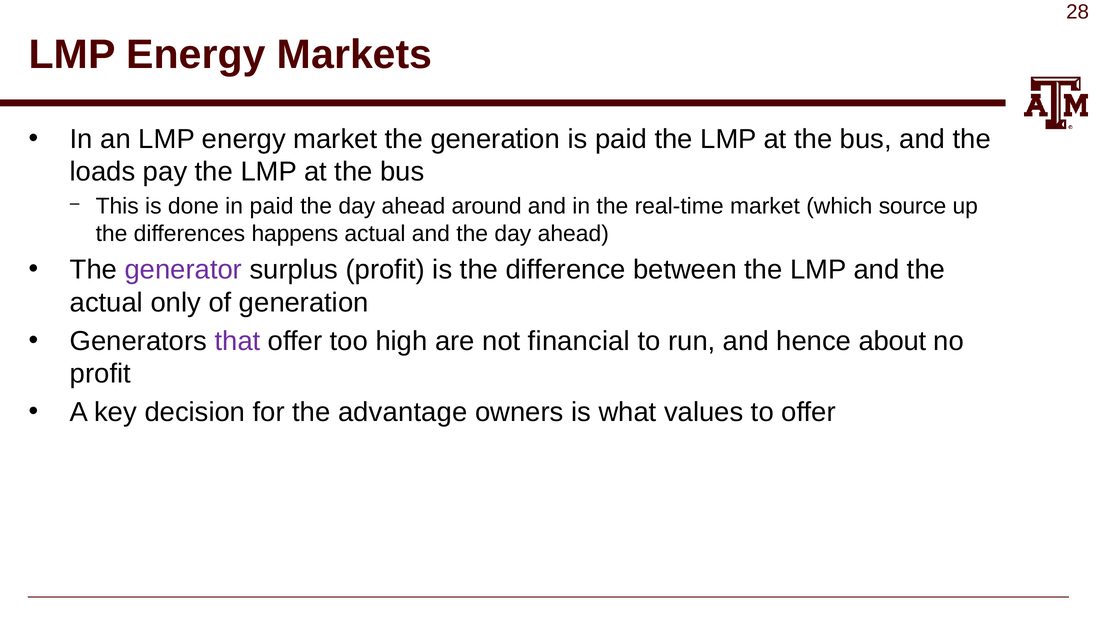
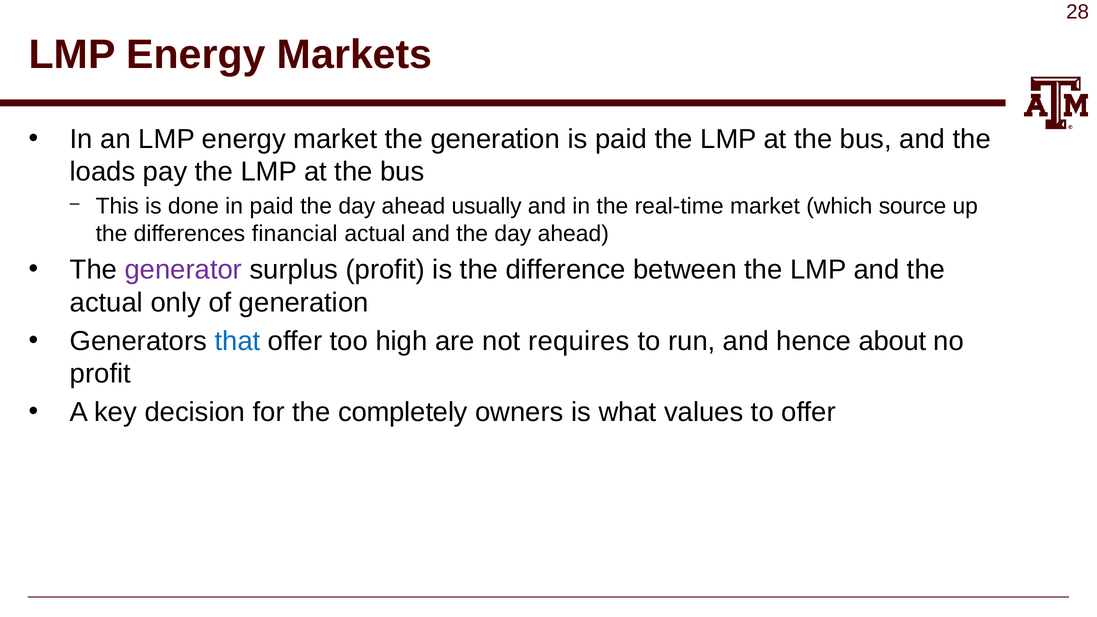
around: around -> usually (487, 206)
happens: happens -> financial (295, 234)
that colour: purple -> blue (238, 341)
financial: financial -> requires (579, 341)
advantage: advantage -> completely (403, 412)
